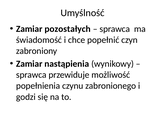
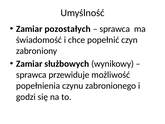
nastąpienia: nastąpienia -> służbowych (67, 64)
